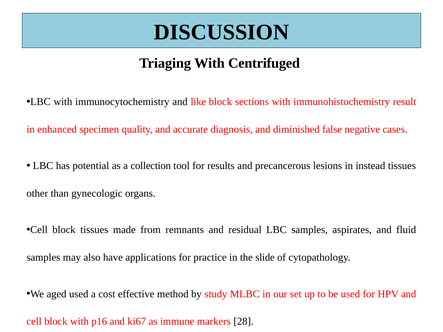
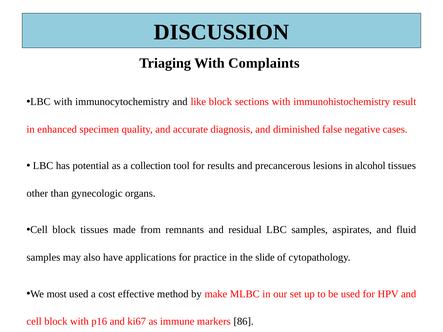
Centrifuged: Centrifuged -> Complaints (264, 63)
instead: instead -> alcohol (370, 166)
aged: aged -> most (57, 294)
study: study -> make (216, 294)
28: 28 -> 86 (244, 322)
